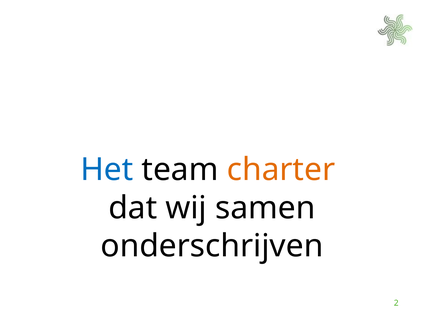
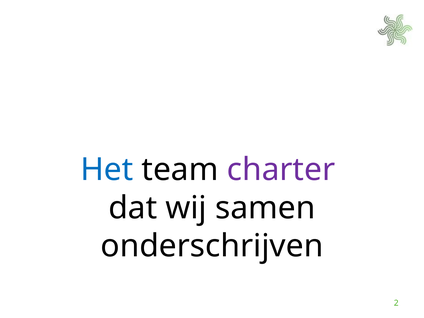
charter colour: orange -> purple (281, 170)
